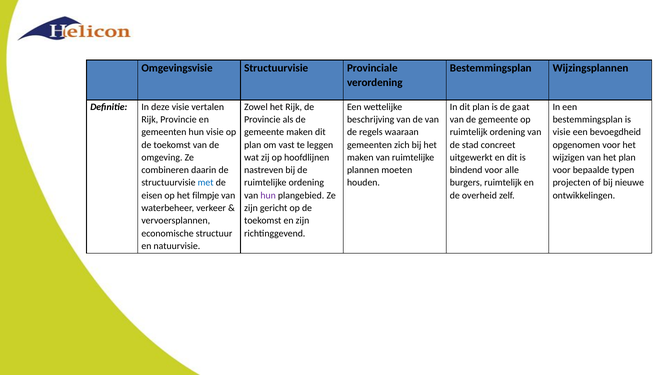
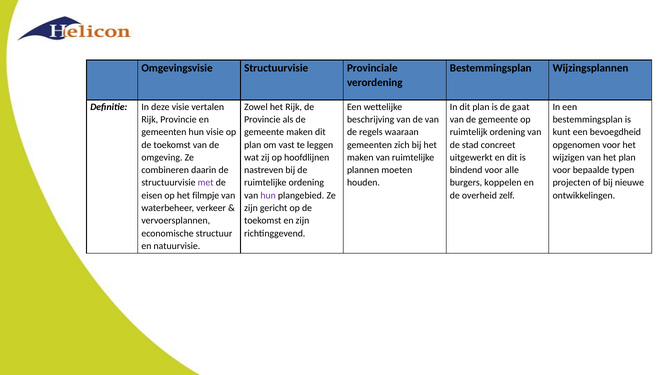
visie: visie -> kunt (562, 132)
met colour: blue -> purple (206, 183)
burgers ruimtelijk: ruimtelijk -> koppelen (503, 183)
